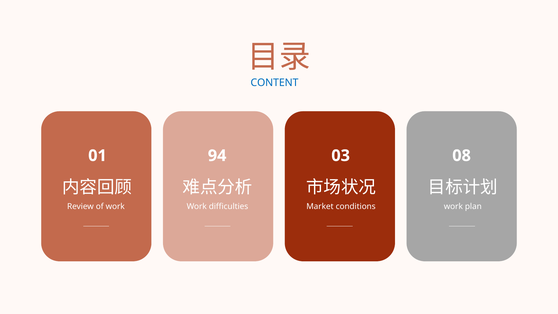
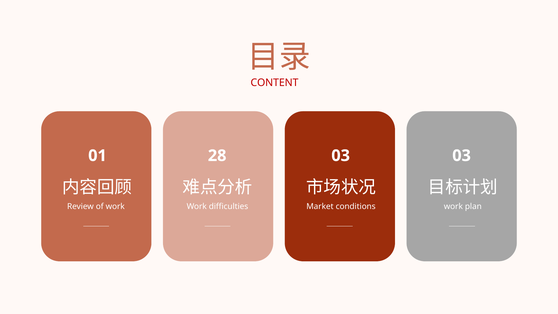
CONTENT colour: blue -> red (274, 83)
94: 94 -> 28 (217, 156)
03 08: 08 -> 03 (462, 156)
